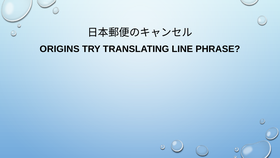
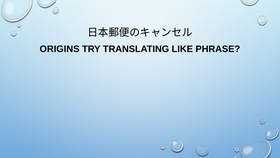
LINE: LINE -> LIKE (182, 49)
